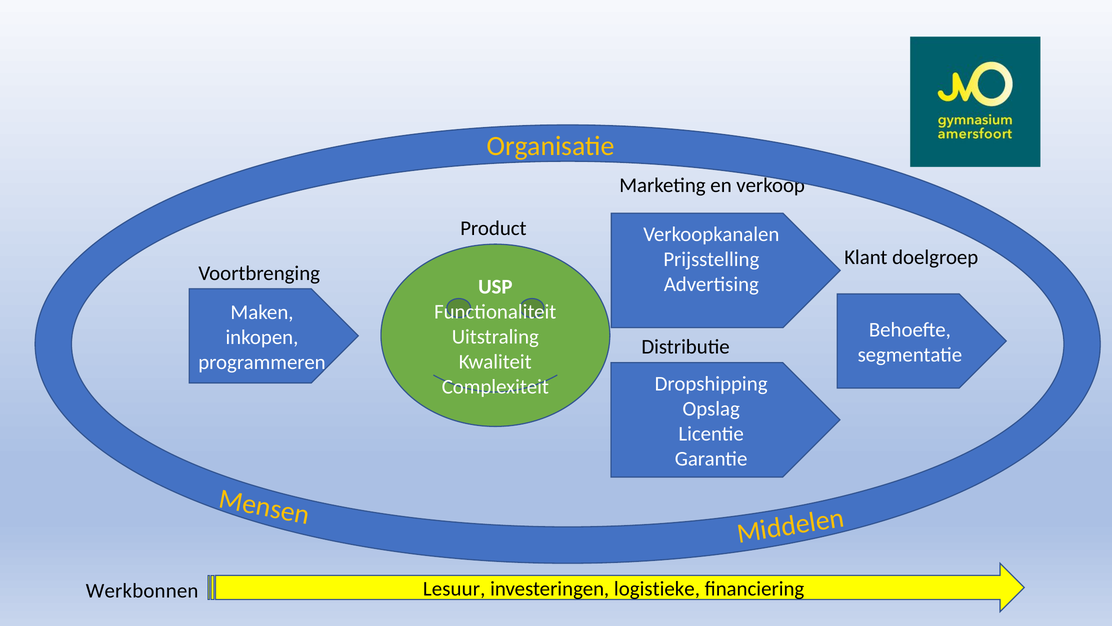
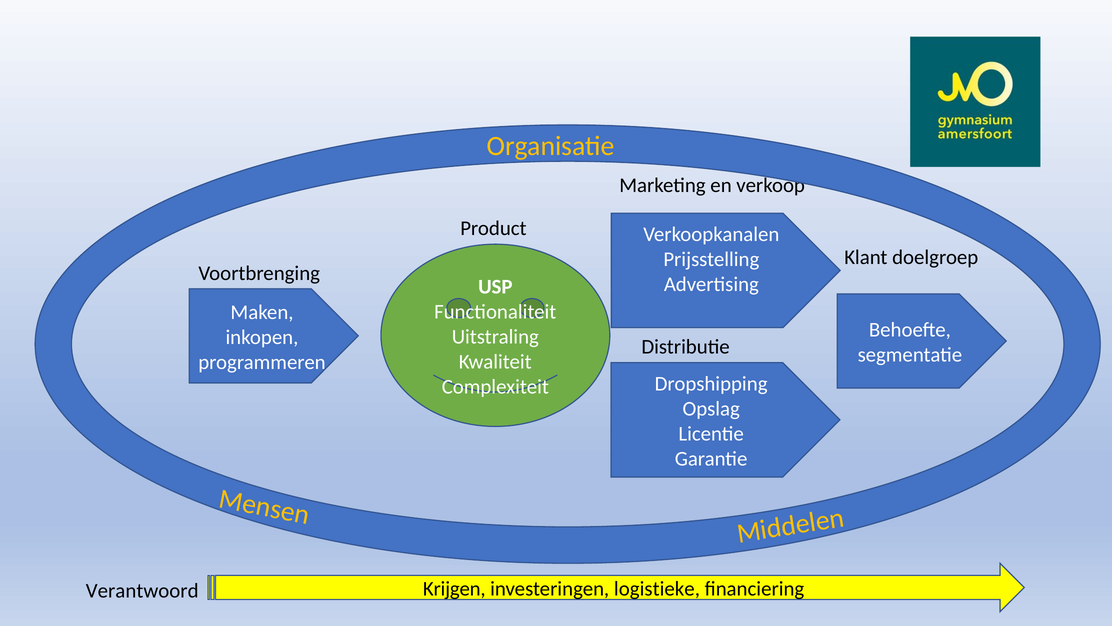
Lesuur: Lesuur -> Krijgen (454, 588)
Werkbonnen: Werkbonnen -> Verantwoord (142, 591)
